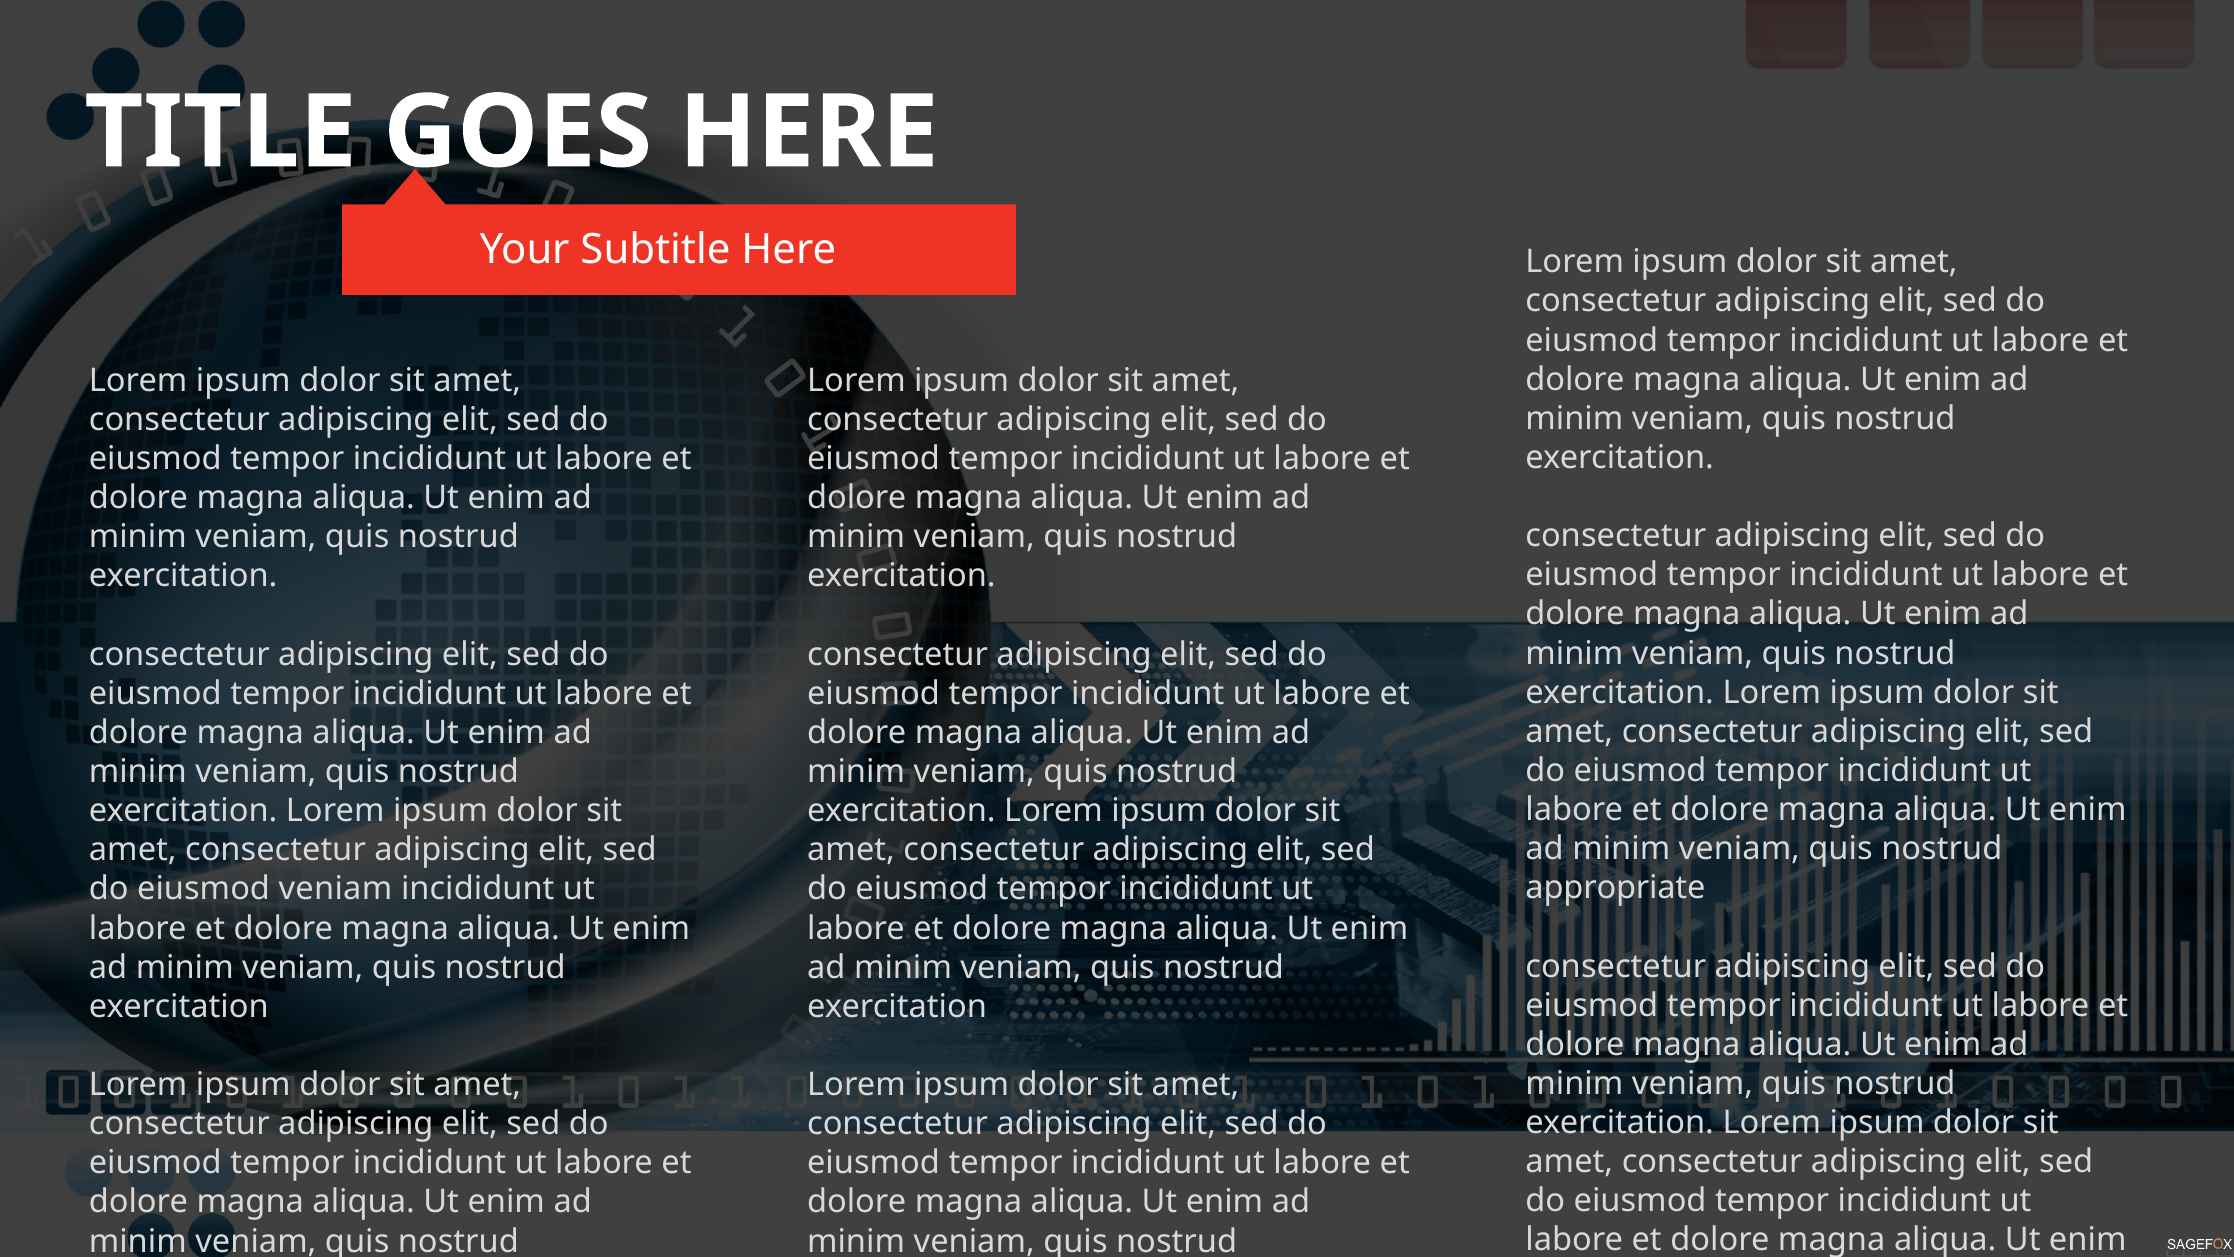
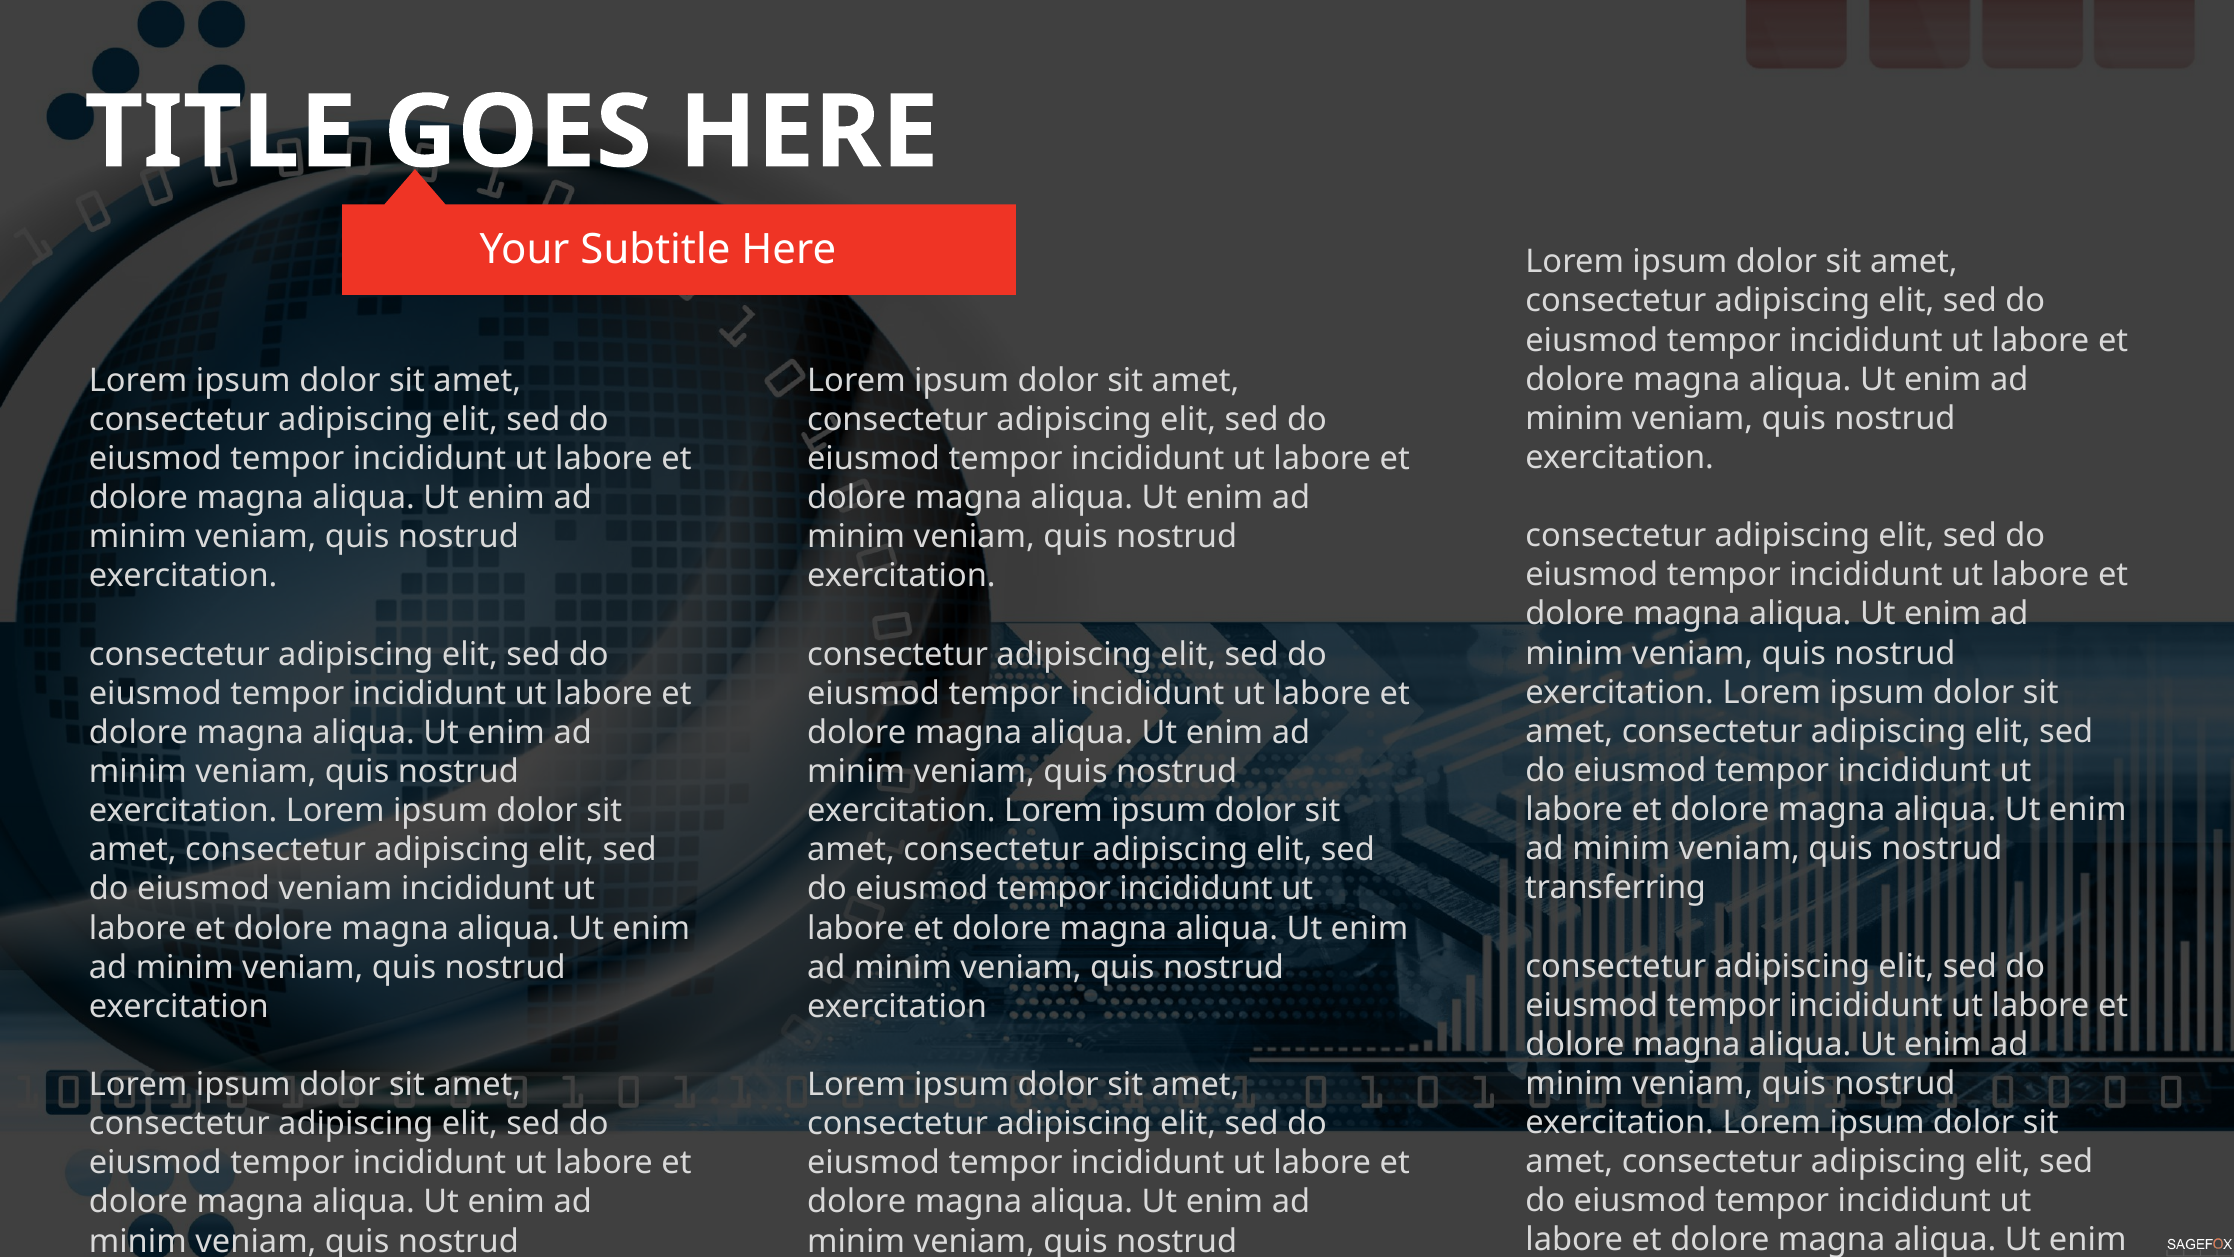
appropriate: appropriate -> transferring (1616, 888)
